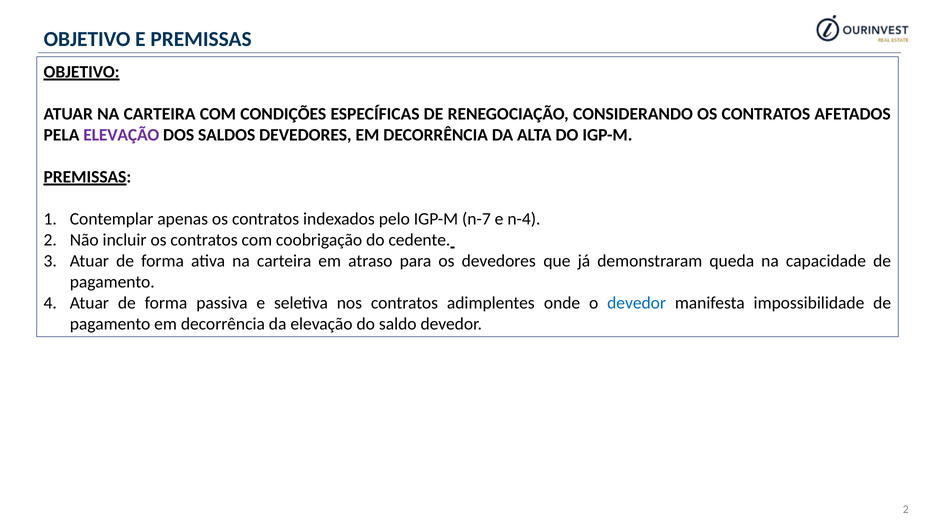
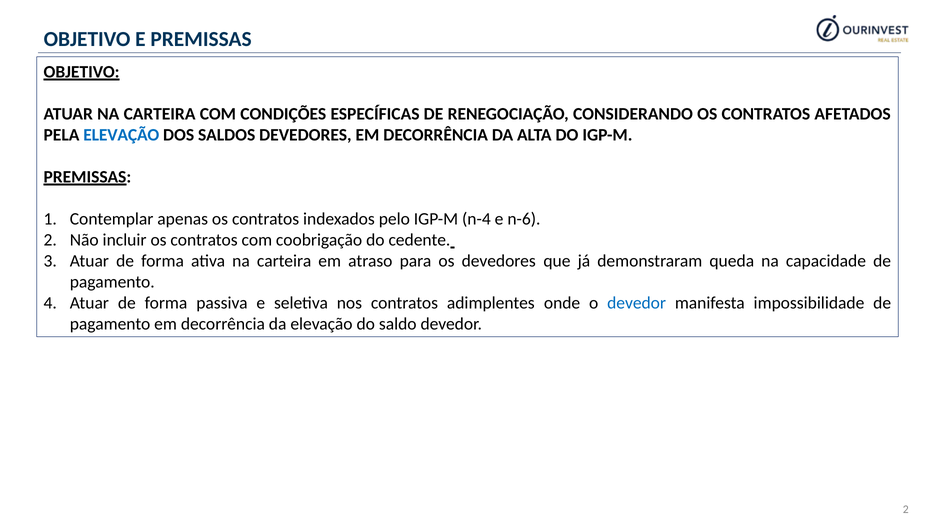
ELEVAÇÃO colour: purple -> blue (121, 135)
n-7: n-7 -> n-4 (476, 219)
n-4: n-4 -> n-6 (524, 219)
